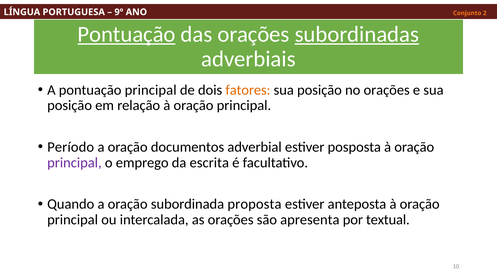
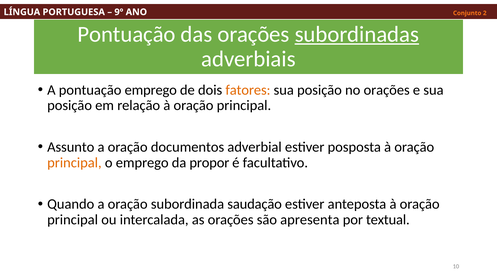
Pontuação underline: present -> none (127, 34)
pontuação principal: principal -> emprego (151, 90)
Período: Período -> Assunto (71, 147)
principal colour: purple -> orange (74, 163)
escrita: escrita -> propor (209, 163)
proposta: proposta -> saudação (255, 205)
